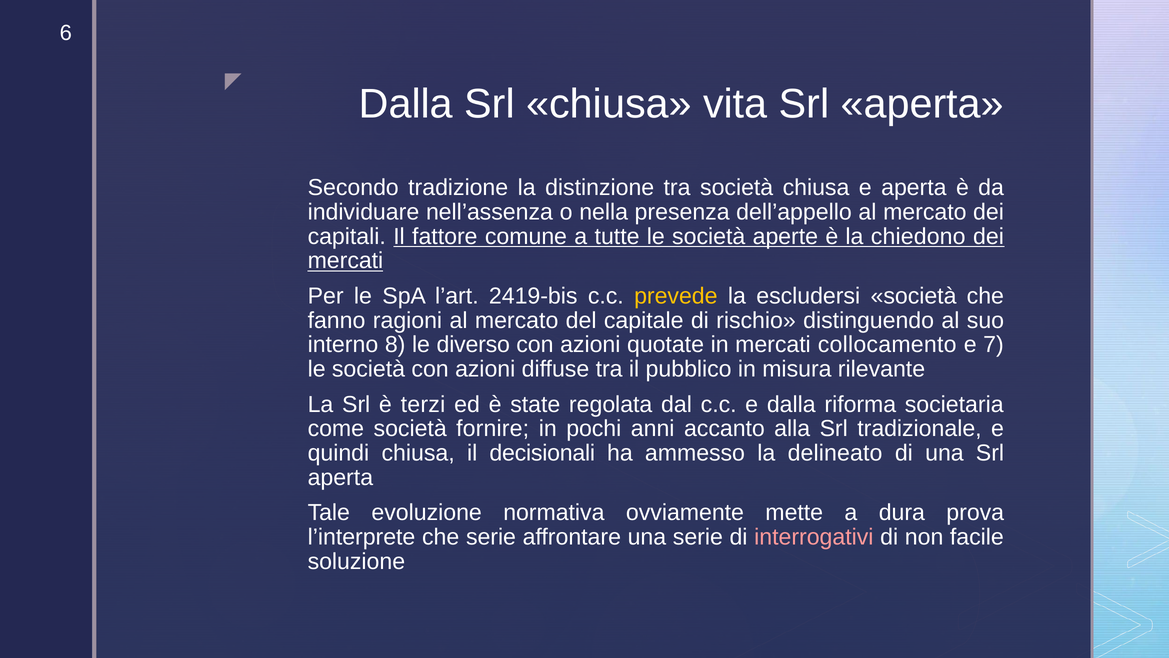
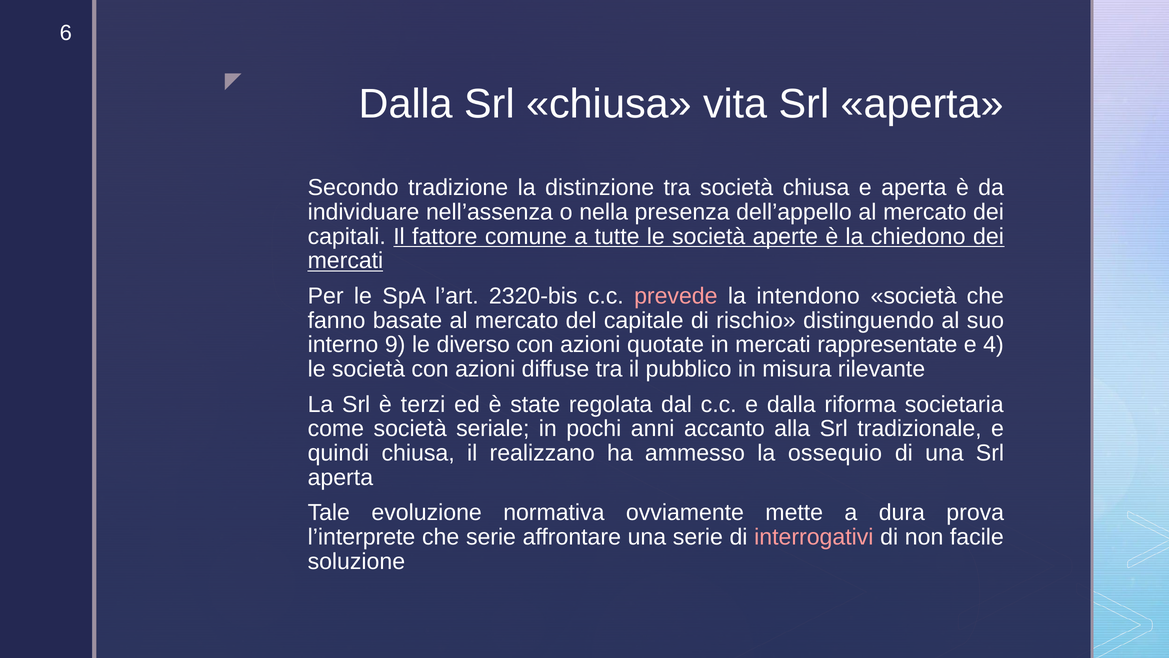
2419-bis: 2419-bis -> 2320-bis (533, 296)
prevede colour: yellow -> pink (676, 296)
escludersi: escludersi -> intendono (808, 296)
ragioni: ragioni -> basate (408, 320)
8: 8 -> 9 (395, 345)
collocamento: collocamento -> rappresentate (887, 345)
7: 7 -> 4 (993, 345)
fornire: fornire -> seriale (493, 428)
decisionali: decisionali -> realizzano (542, 453)
delineato: delineato -> ossequio (835, 453)
